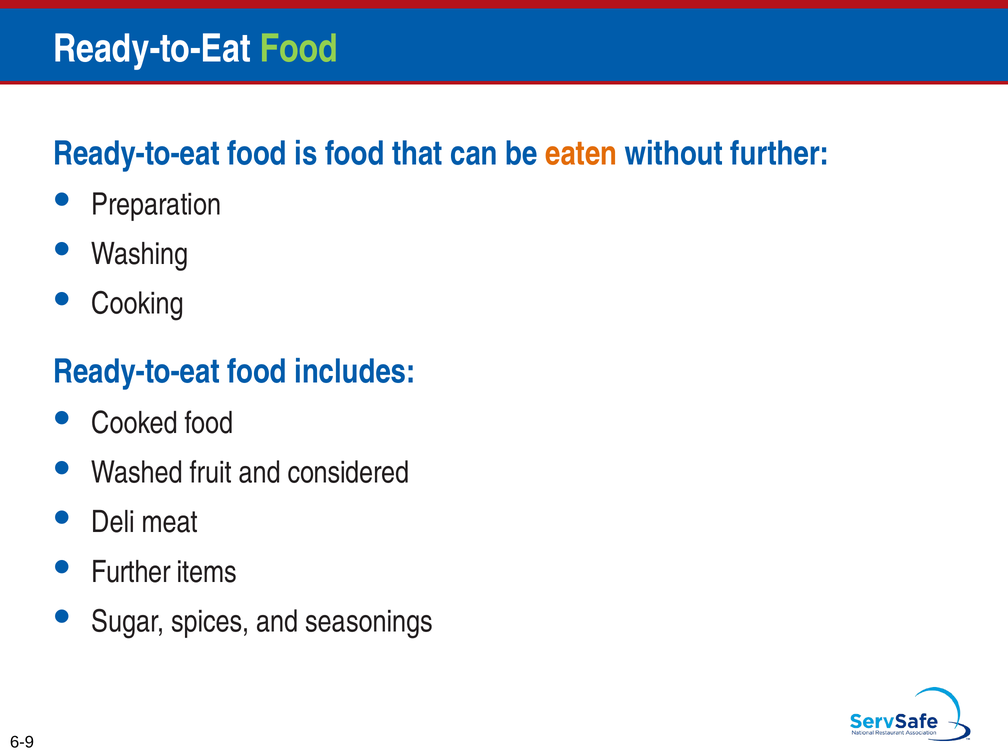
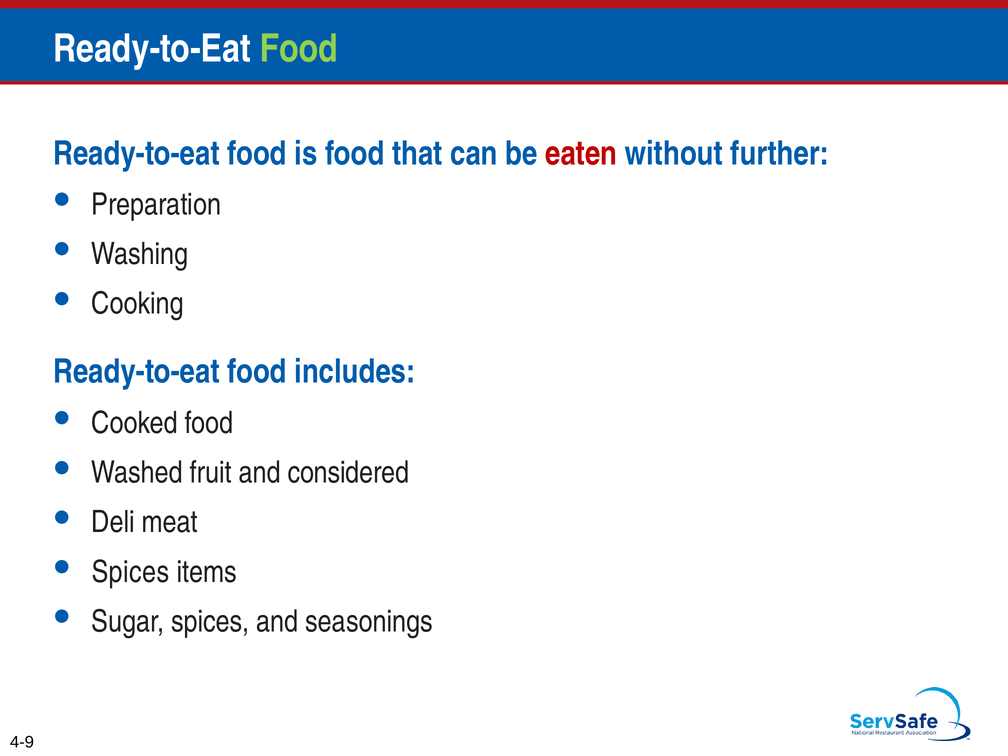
eaten colour: orange -> red (581, 154)
Further: Further -> Spices (130, 572)
6-9: 6-9 -> 4-9 (22, 742)
